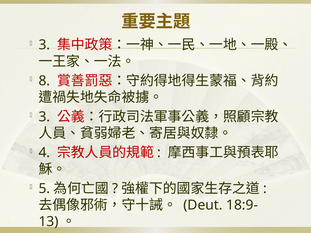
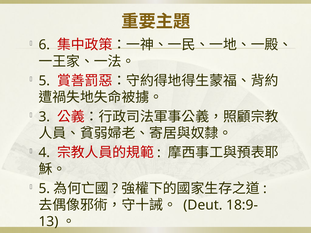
3: 3 -> 6 (44, 45)
8: 8 -> 5 (44, 81)
